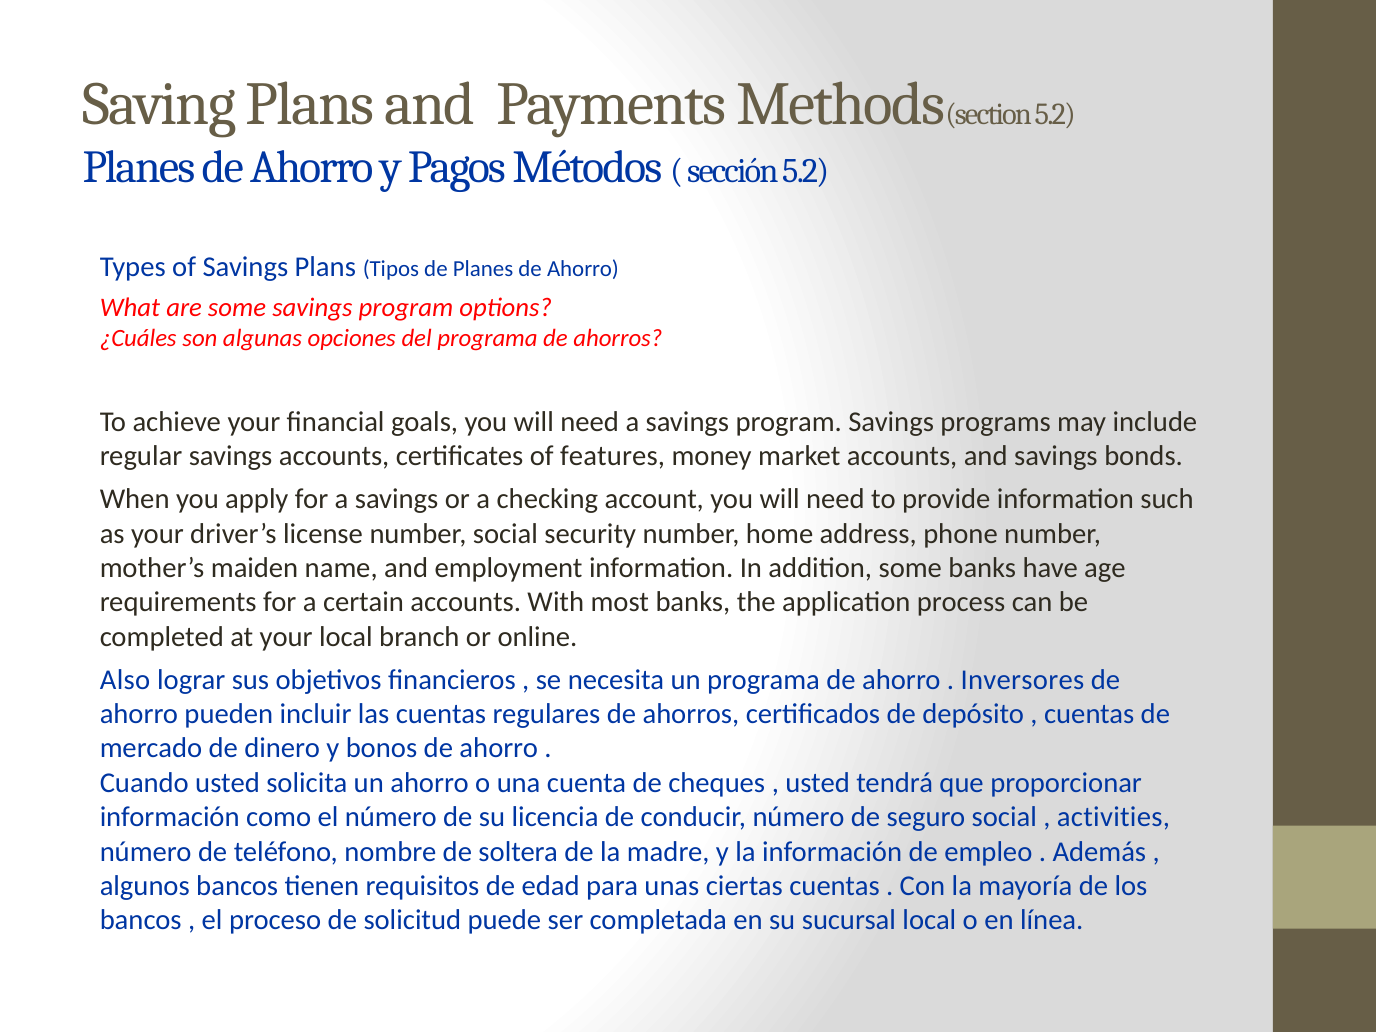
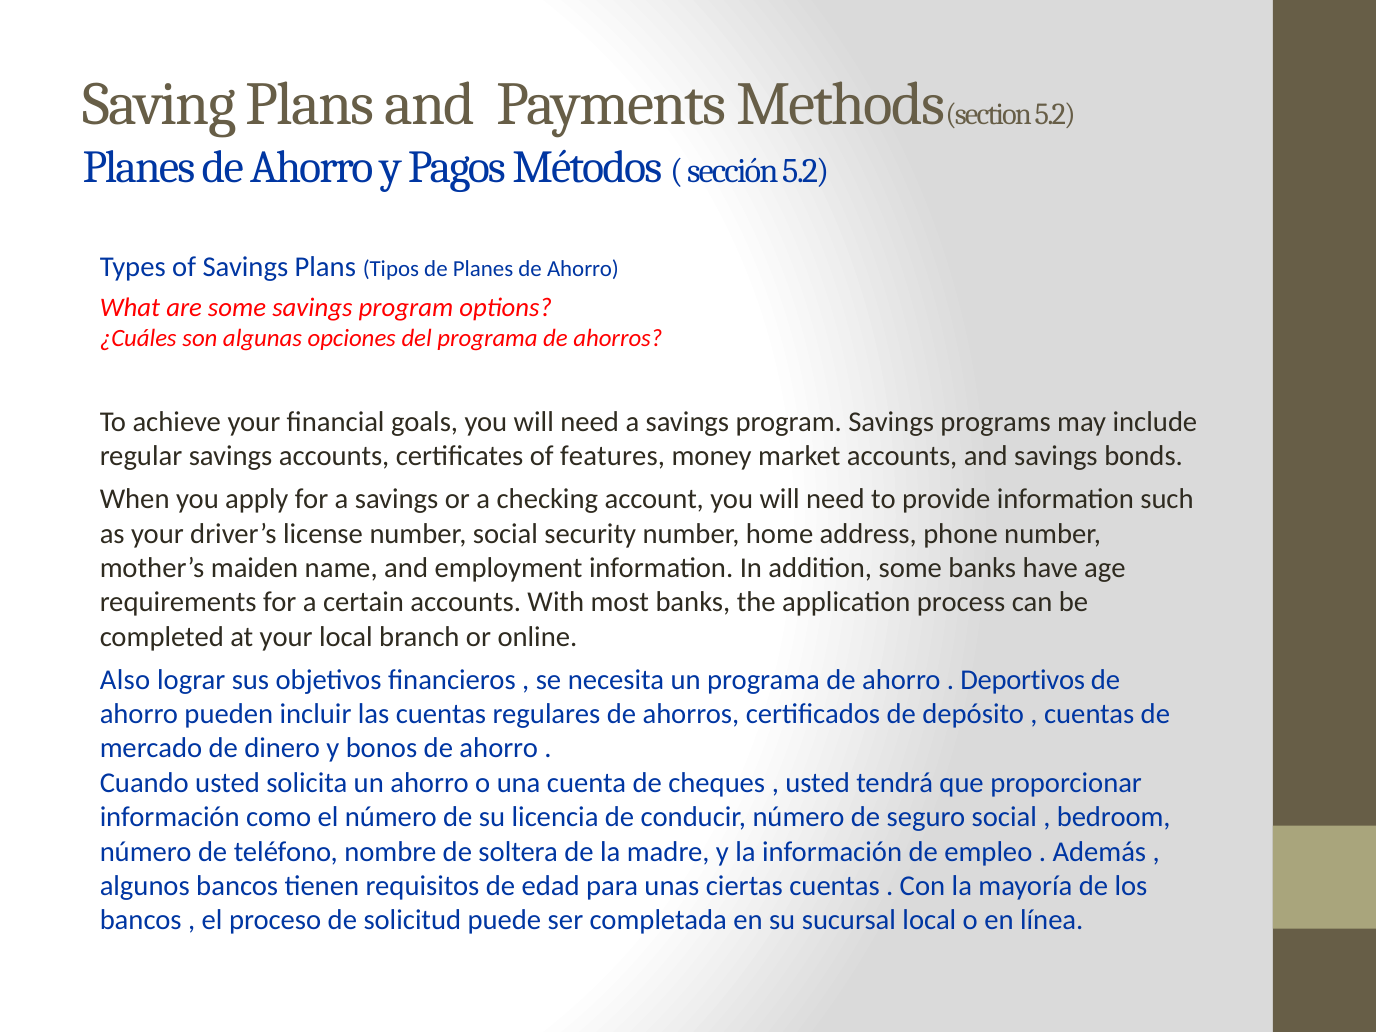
Inversores: Inversores -> Deportivos (1023, 680)
activities: activities -> bedroom (1114, 817)
